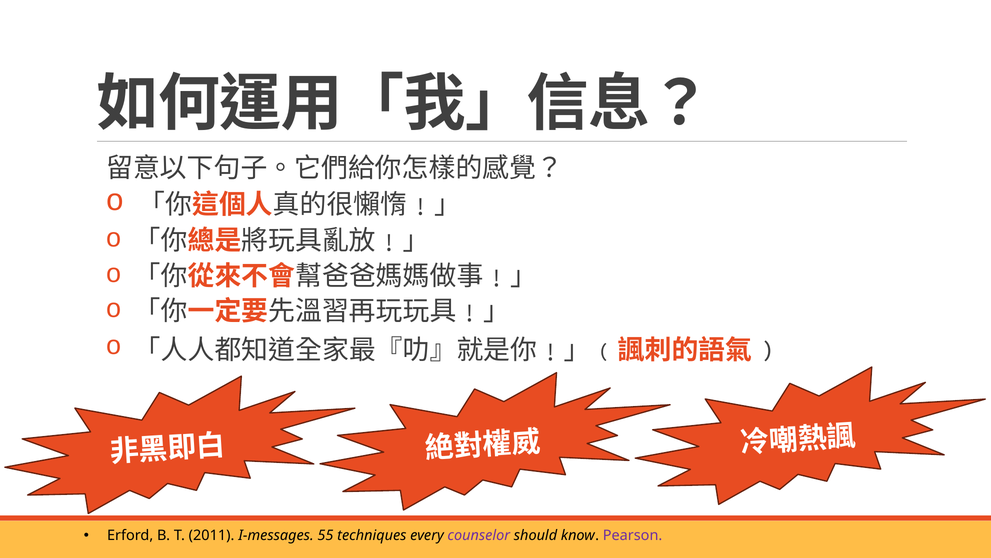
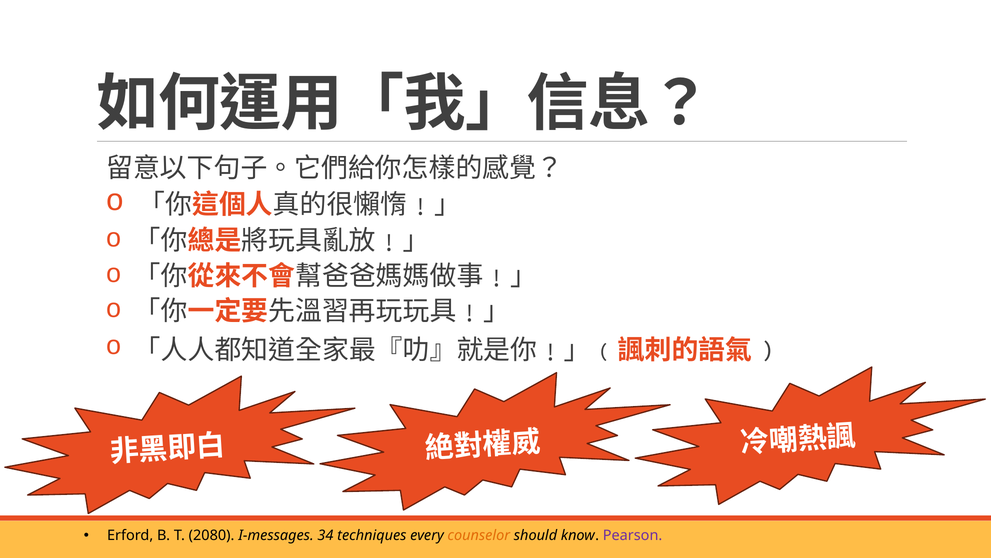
2011: 2011 -> 2080 (212, 535)
55: 55 -> 34 (325, 535)
counselor colour: purple -> orange (479, 535)
